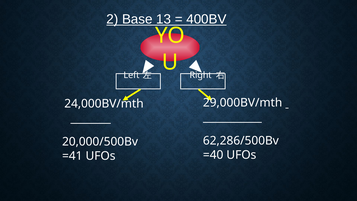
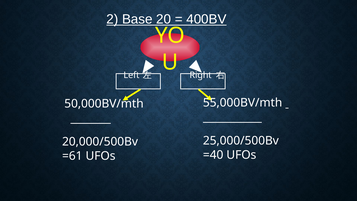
13: 13 -> 20 (164, 19)
29,000BV/mth: 29,000BV/mth -> 55,000BV/mth (243, 103)
24,000BV/mth: 24,000BV/mth -> 50,000BV/mth (104, 104)
62,286/500Bv: 62,286/500Bv -> 25,000/500Bv (241, 141)
=41: =41 -> =61 (72, 156)
